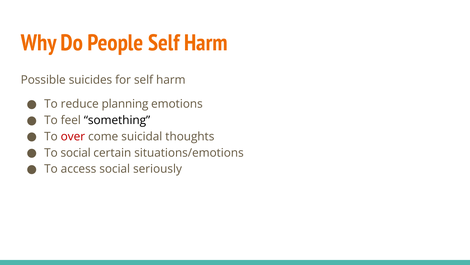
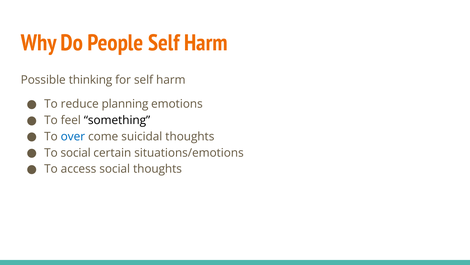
suicides: suicides -> thinking (90, 80)
over colour: red -> blue (73, 136)
social seriously: seriously -> thoughts (158, 169)
